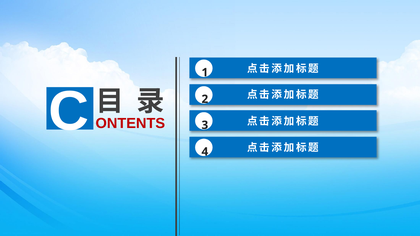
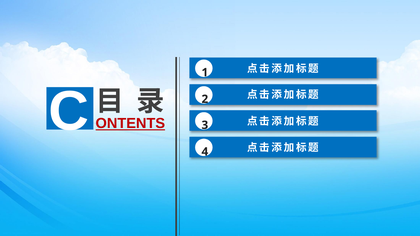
ONTENTS underline: none -> present (130, 124)
